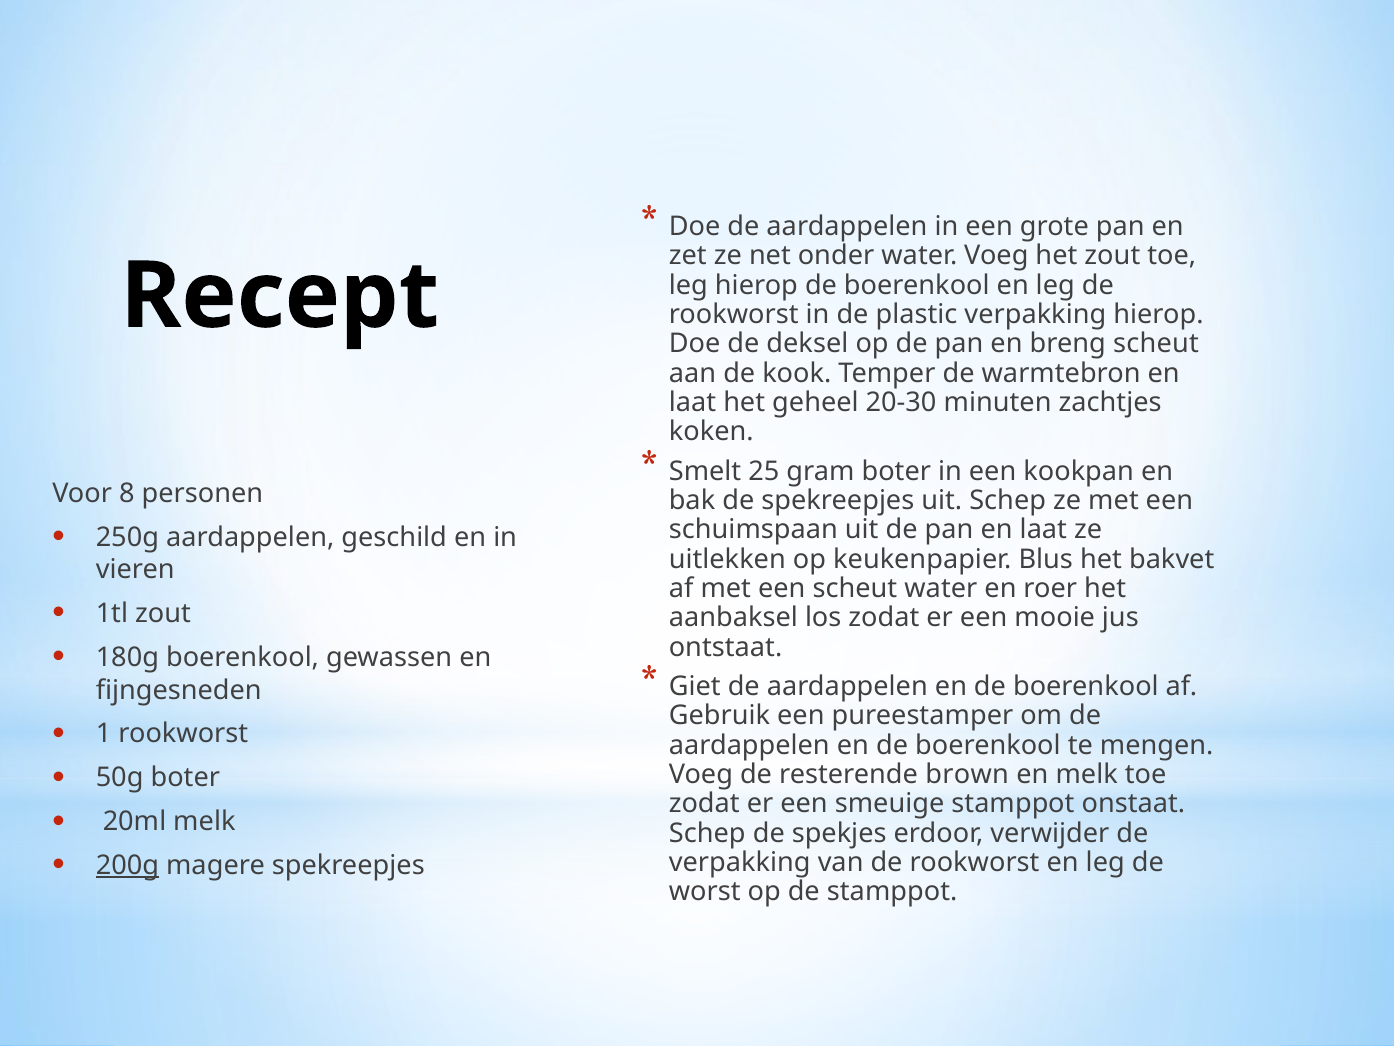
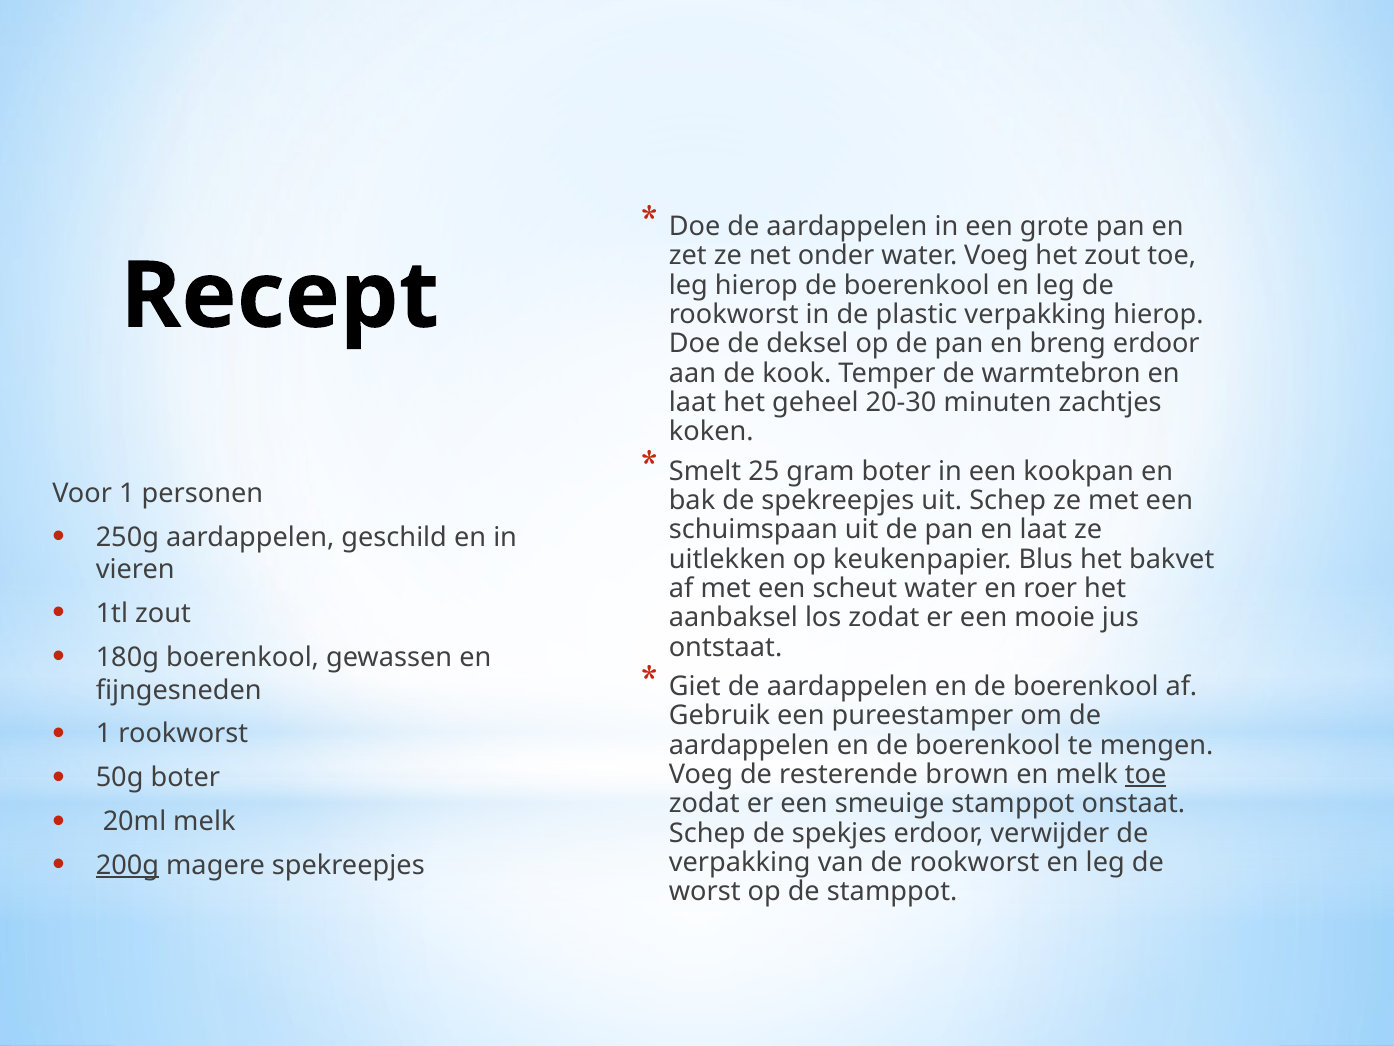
breng scheut: scheut -> erdoor (1156, 344)
Voor 8: 8 -> 1 (127, 493)
toe underline: none -> present (1146, 774)
